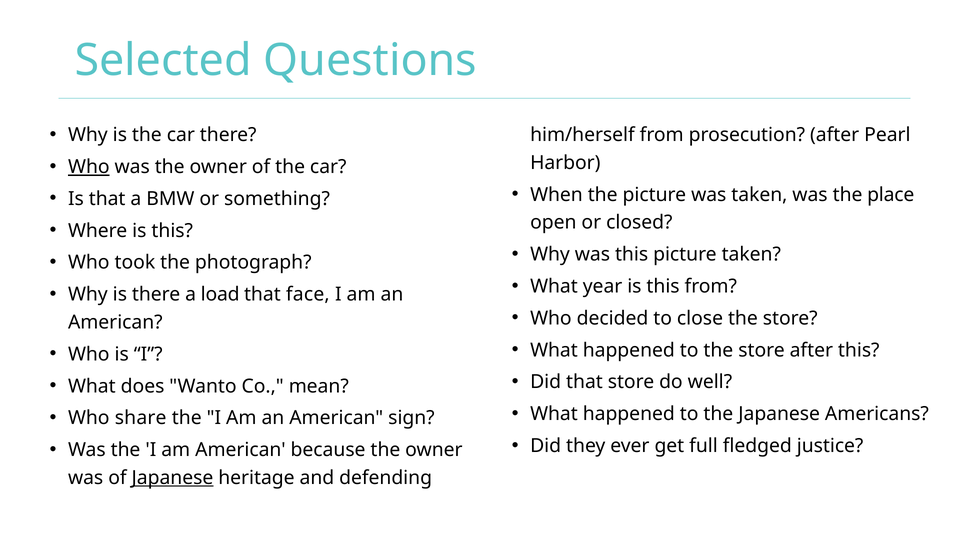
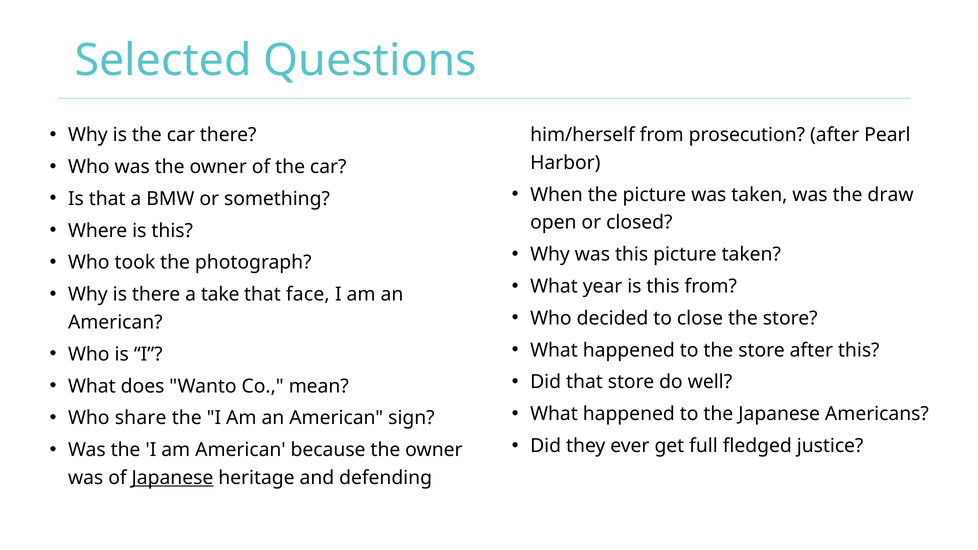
Who underline: present -> none (89, 167)
place: place -> draw (891, 195)
load: load -> take (220, 295)
